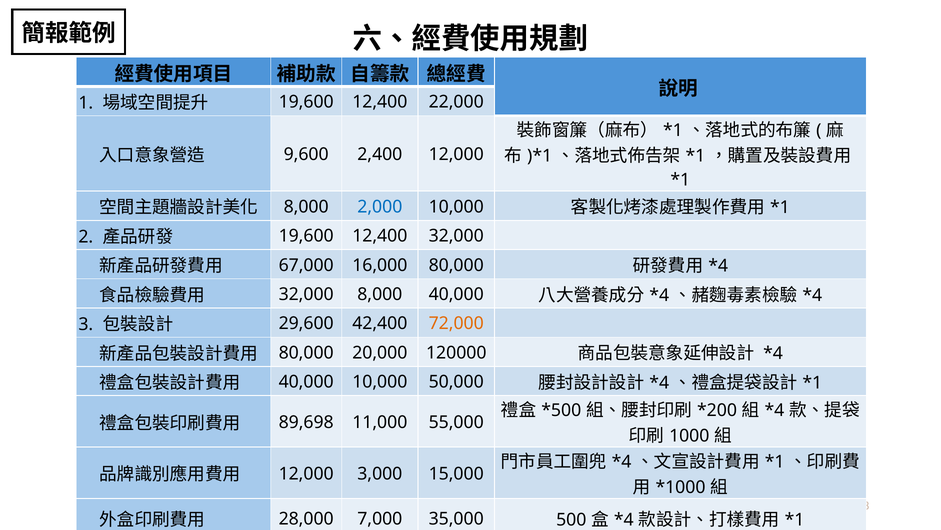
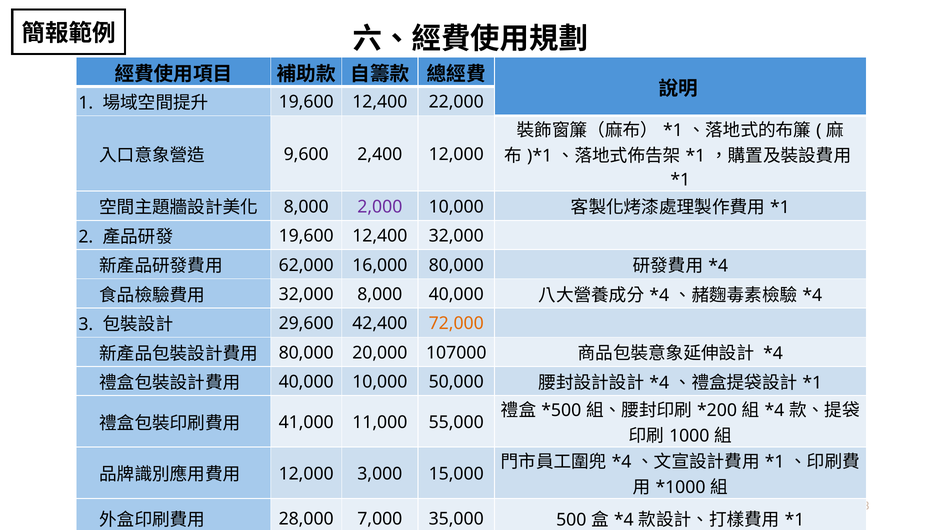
2,000 colour: blue -> purple (380, 206)
67,000: 67,000 -> 62,000 (306, 265)
120000: 120000 -> 107000 (456, 352)
89,698: 89,698 -> 41,000 (306, 422)
